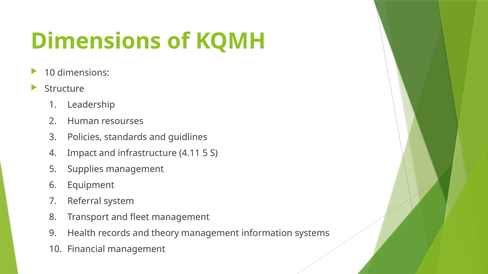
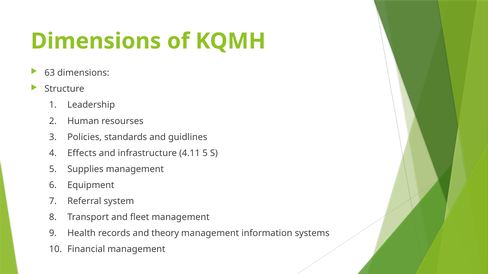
10: 10 -> 63 (50, 73)
Impact: Impact -> Effects (82, 153)
